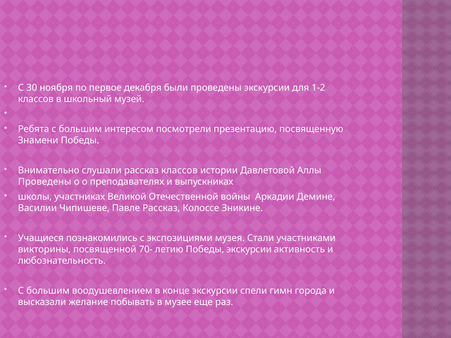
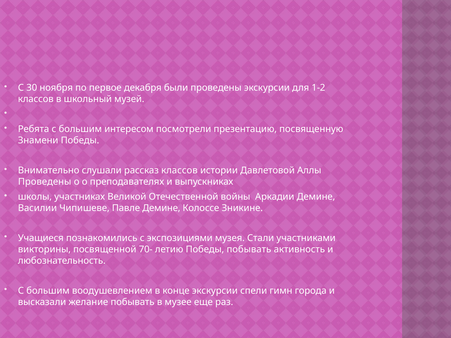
Павле Рассказ: Рассказ -> Демине (161, 208)
Победы экскурсии: экскурсии -> побывать (249, 250)
